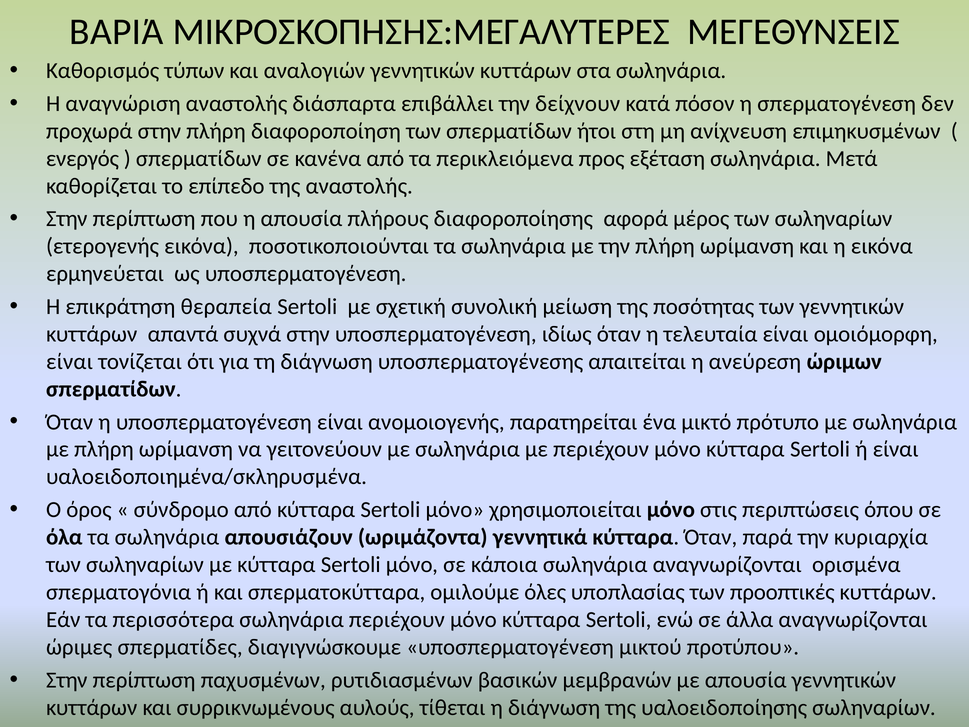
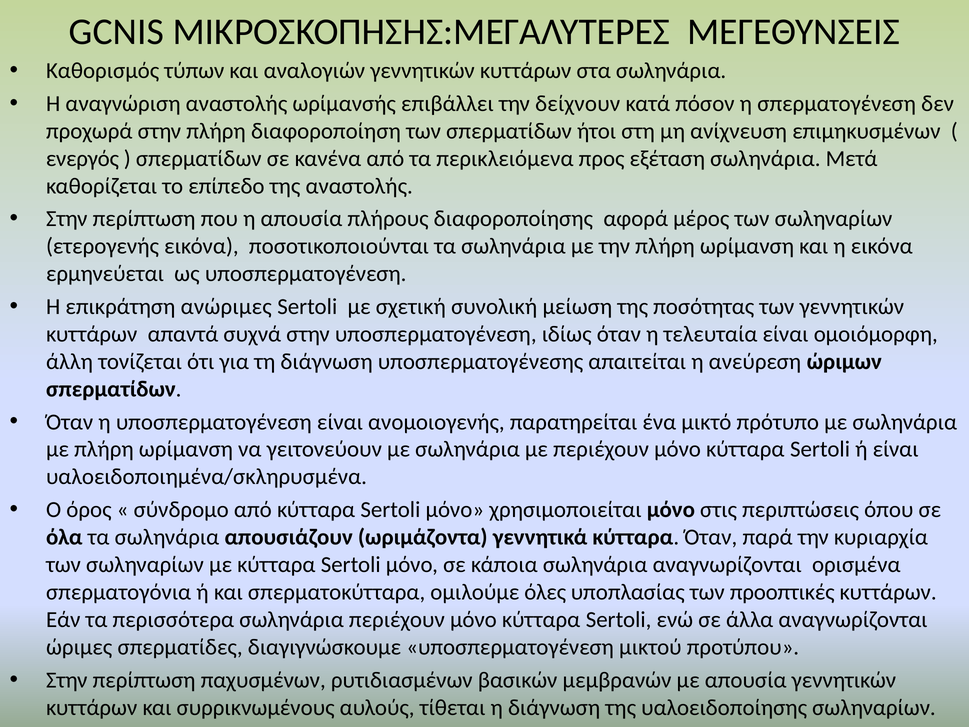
ΒΑΡΙΆ: ΒΑΡΙΆ -> GCNIS (116, 32)
διάσπαρτα: διάσπαρτα -> ωρίμανσής (344, 104)
θεραπεία: θεραπεία -> ανώριμες (226, 307)
είναι: είναι -> άλλη (69, 362)
